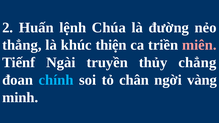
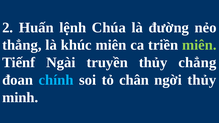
khúc thiện: thiện -> miên (111, 45)
miên colour: pink -> light green (199, 45)
ngời vàng: vàng -> thủy (202, 80)
